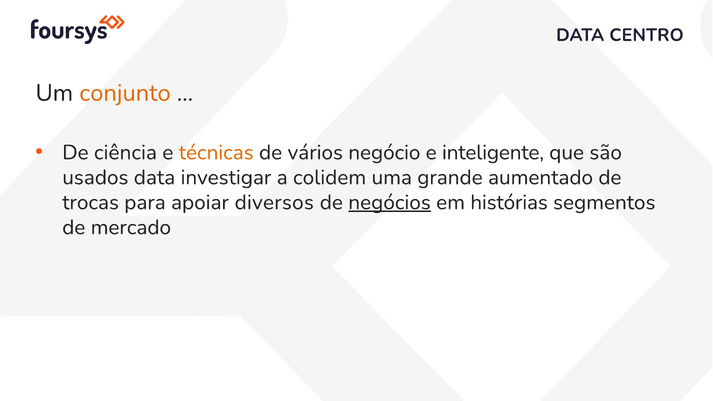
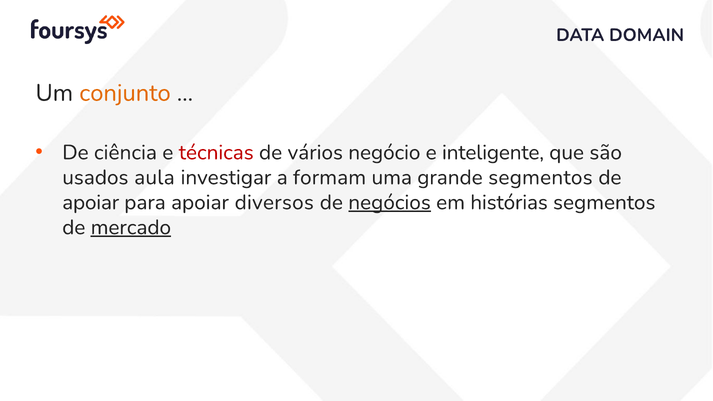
CENTRO: CENTRO -> DOMAIN (647, 35)
técnicas colour: orange -> red (216, 152)
usados data: data -> aula (154, 177)
colidem: colidem -> formam (330, 177)
grande aumentado: aumentado -> segmentos (540, 177)
trocas: trocas -> apoiar (91, 202)
mercado underline: none -> present (131, 227)
